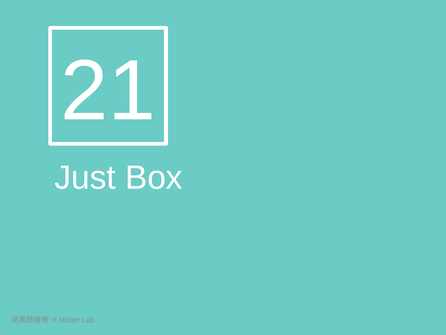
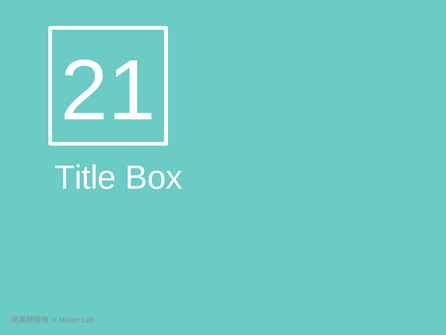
Just: Just -> Title (85, 177)
